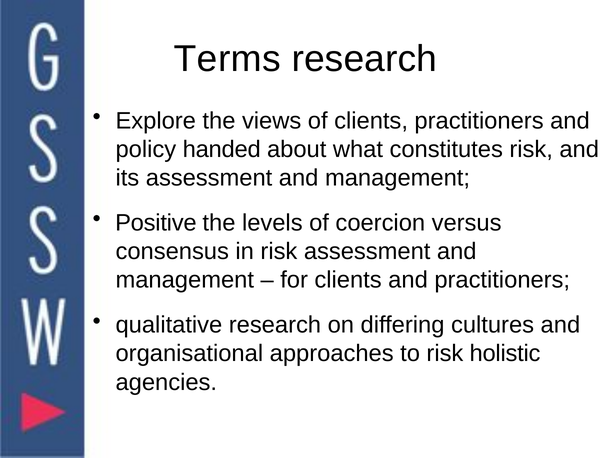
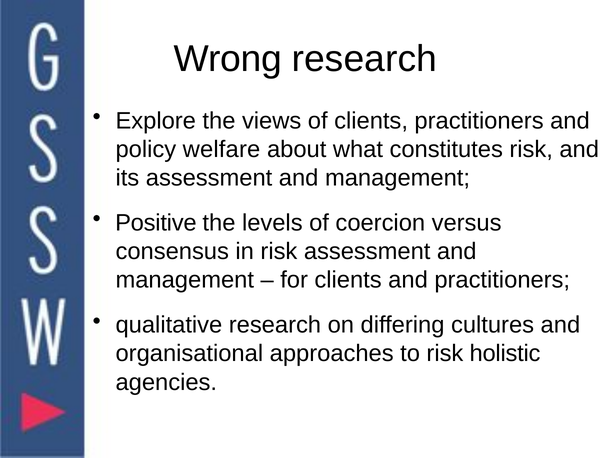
Terms: Terms -> Wrong (228, 59)
handed: handed -> welfare (222, 149)
